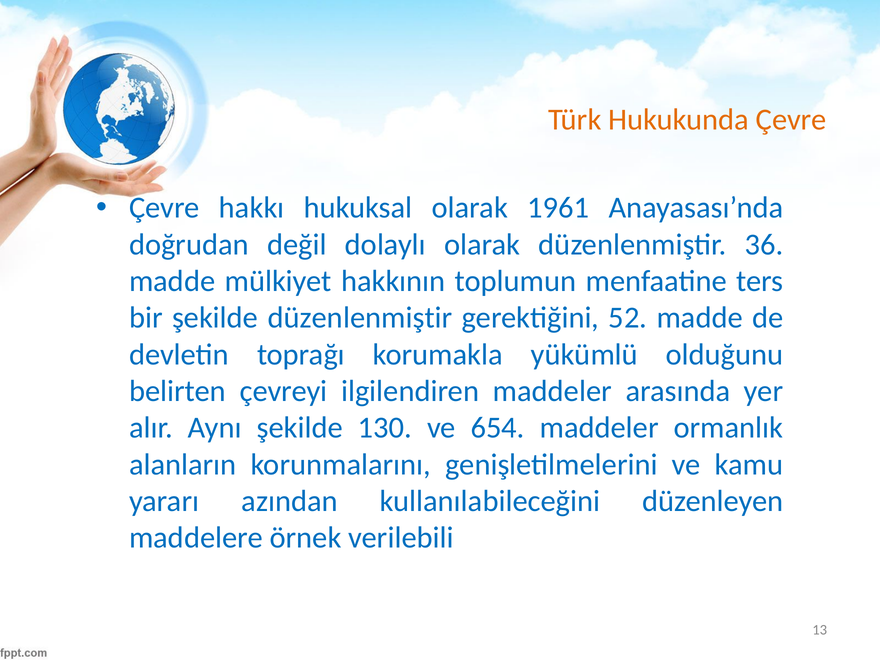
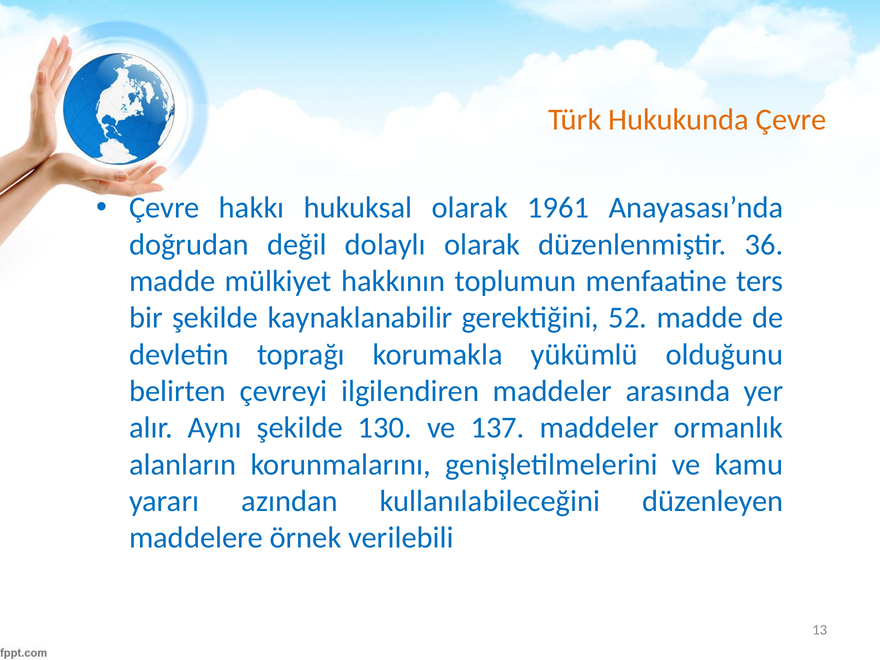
şekilde düzenlenmiştir: düzenlenmiştir -> kaynaklanabilir (360, 318)
654: 654 -> 137 (498, 428)
